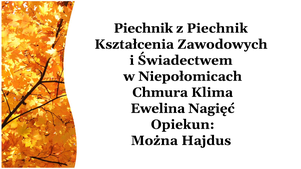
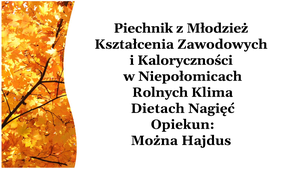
z Piechnik: Piechnik -> Młodzież (217, 28)
Świadectwem: Świadectwem -> Kaloryczności (185, 60)
Chmura: Chmura -> Rolnych (160, 93)
Ewelina: Ewelina -> Dietach (158, 109)
